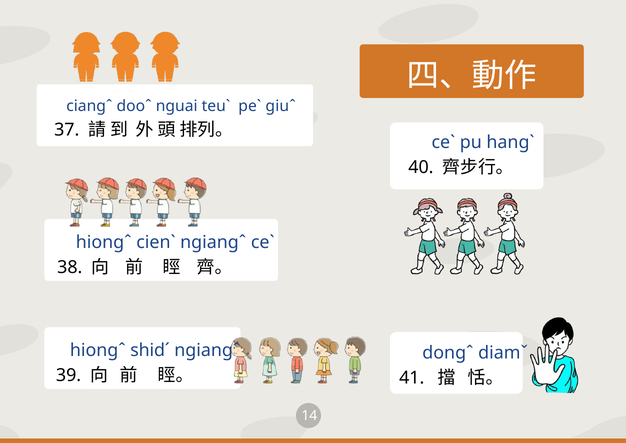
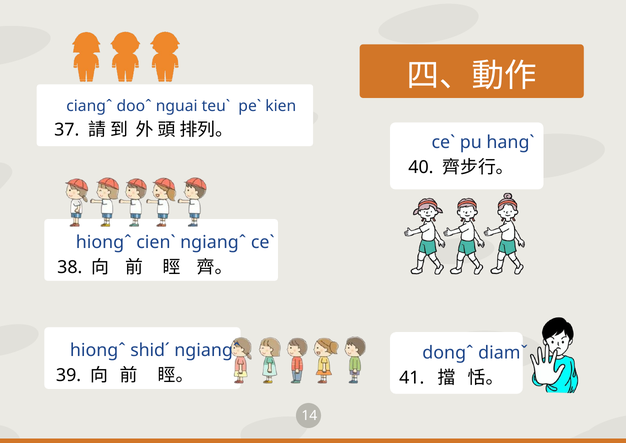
giuˆ: giuˆ -> kien (281, 106)
